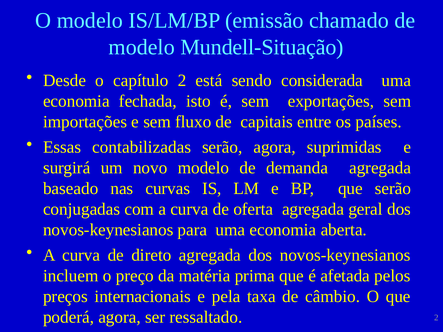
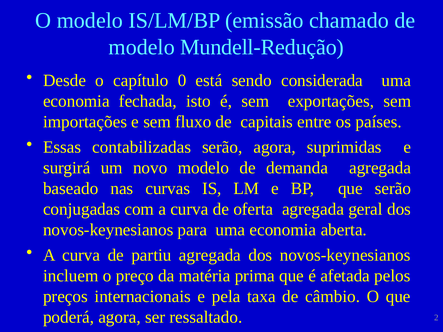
Mundell-Situação: Mundell-Situação -> Mundell-Redução (262, 47)
capítulo 2: 2 -> 0 (182, 80)
direto: direto -> partiu (151, 255)
